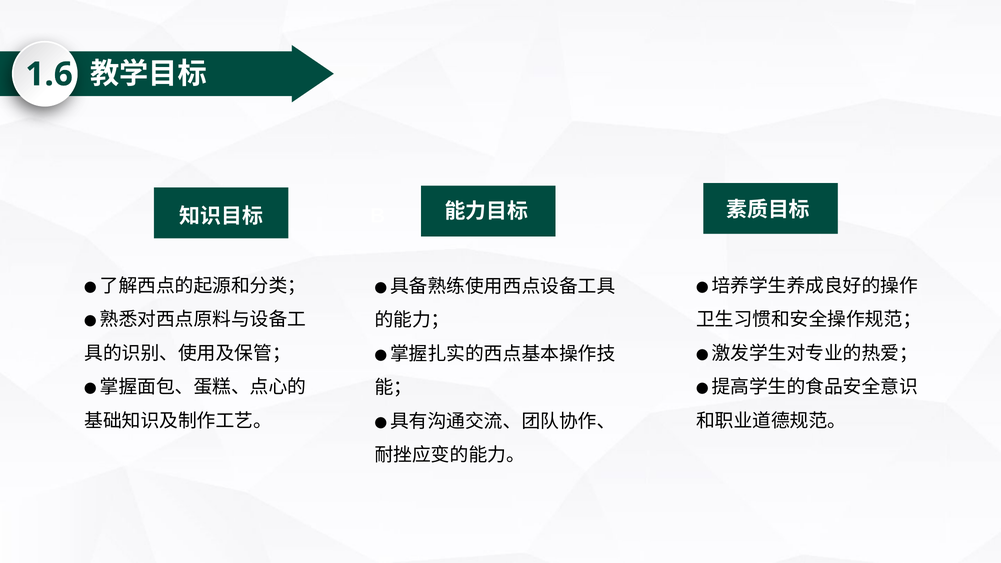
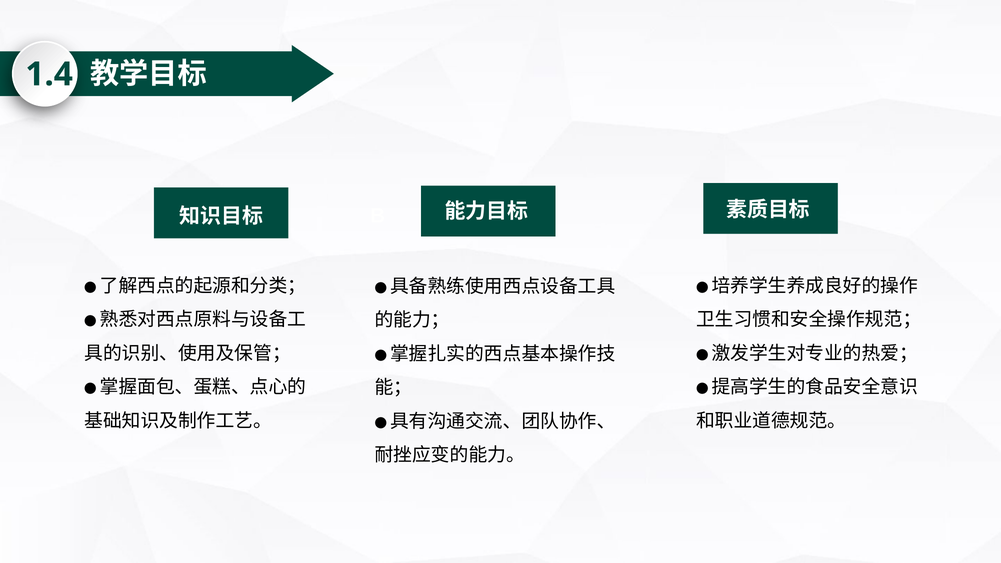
1.6: 1.6 -> 1.4 (49, 74)
